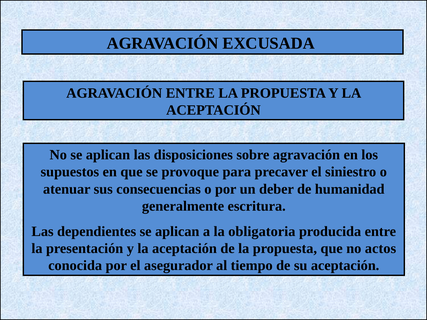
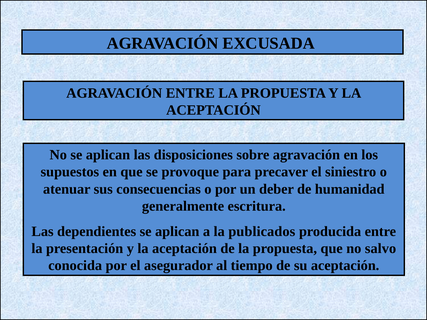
obligatoria: obligatoria -> publicados (262, 232)
actos: actos -> salvo (381, 249)
